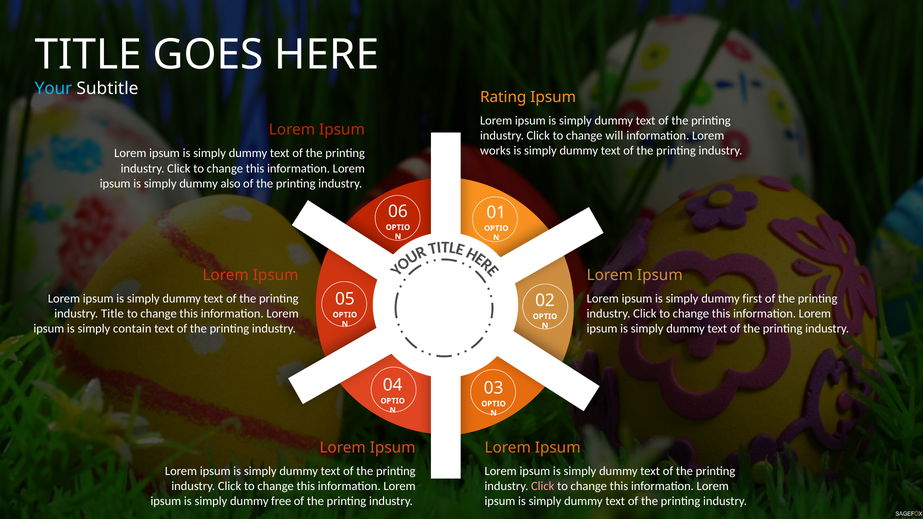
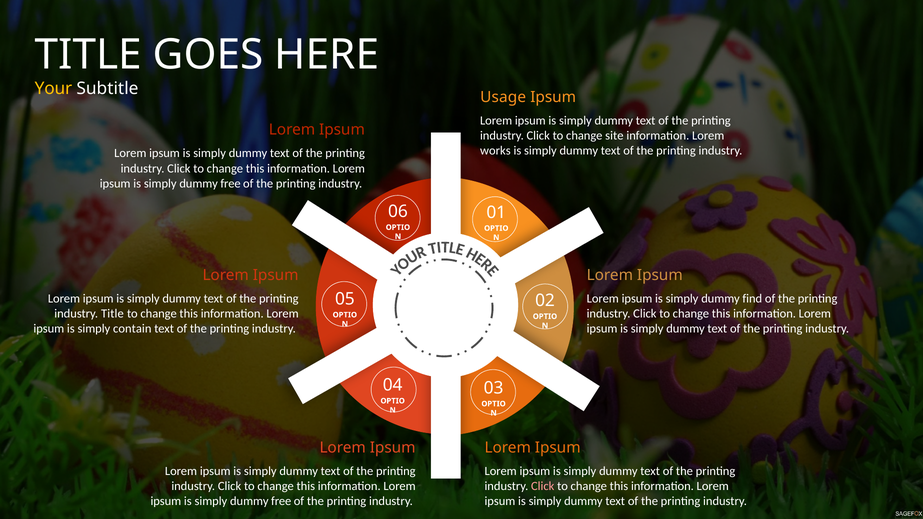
Your colour: light blue -> yellow (53, 89)
Rating: Rating -> Usage (503, 97)
will: will -> site (614, 136)
also: also -> free (231, 183)
first: first -> find (752, 299)
